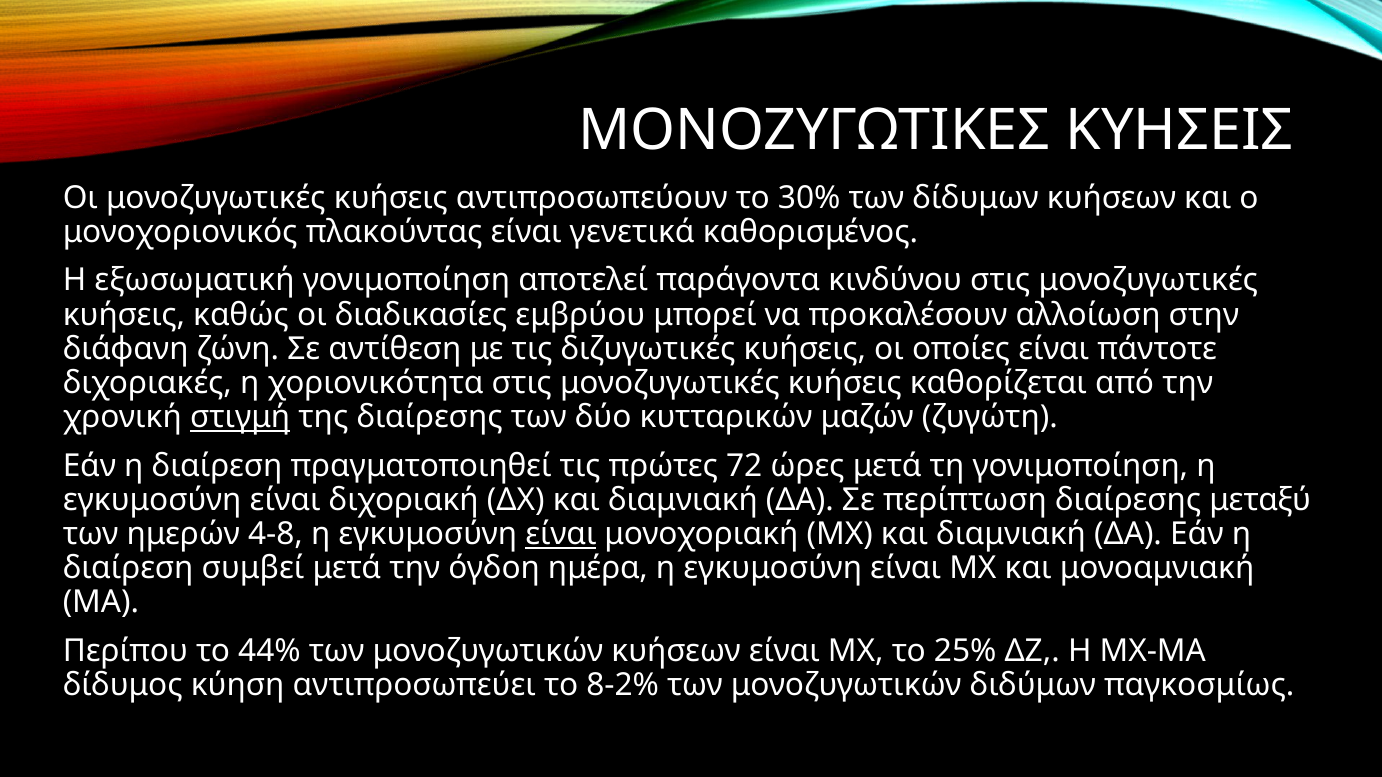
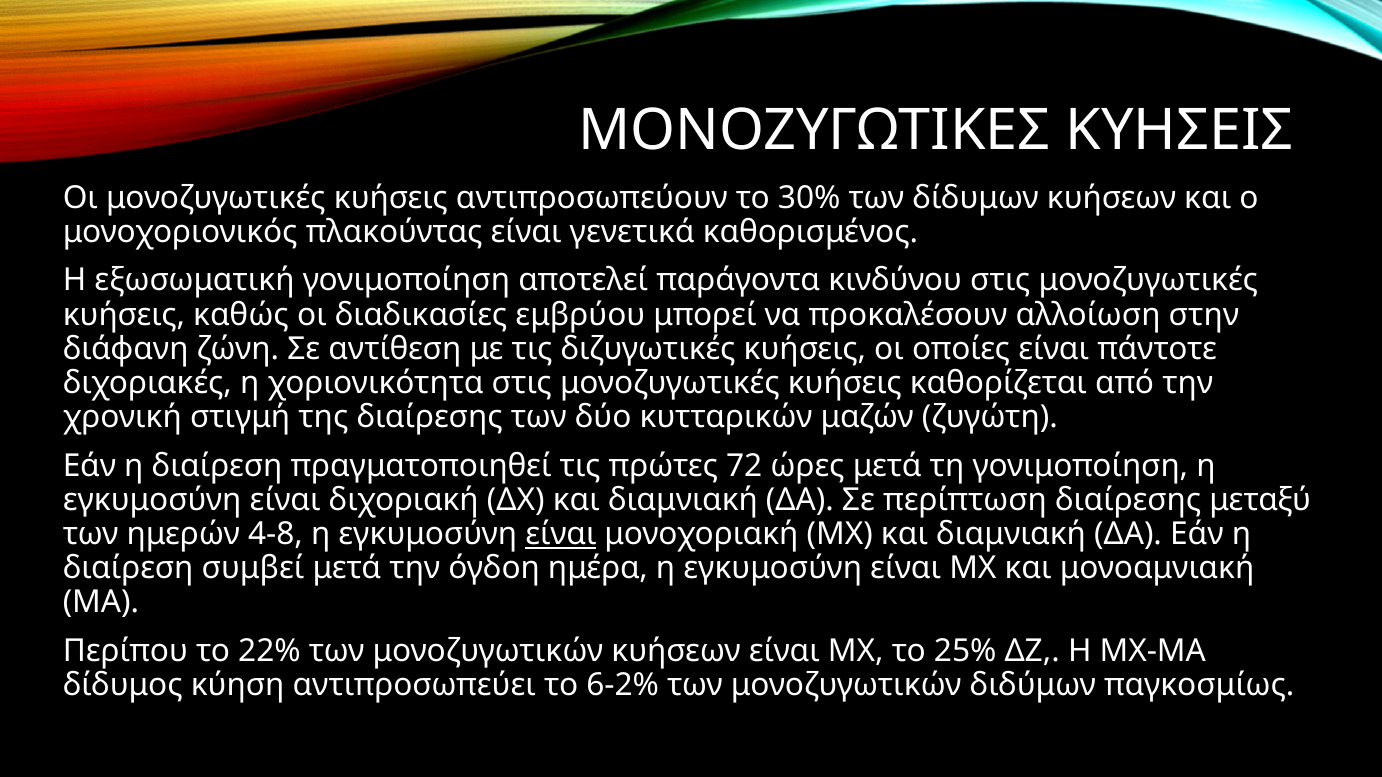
στιγμή underline: present -> none (240, 417)
44%: 44% -> 22% (269, 651)
8-2%: 8-2% -> 6-2% (623, 686)
